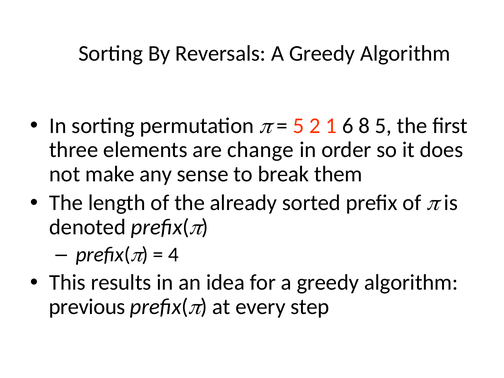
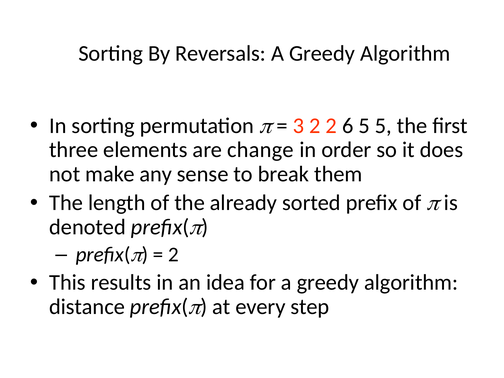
5: 5 -> 3 (299, 126)
2 1: 1 -> 2 (331, 126)
6 8: 8 -> 5 (364, 126)
4: 4 -> 2 (173, 255)
previous: previous -> distance (87, 307)
